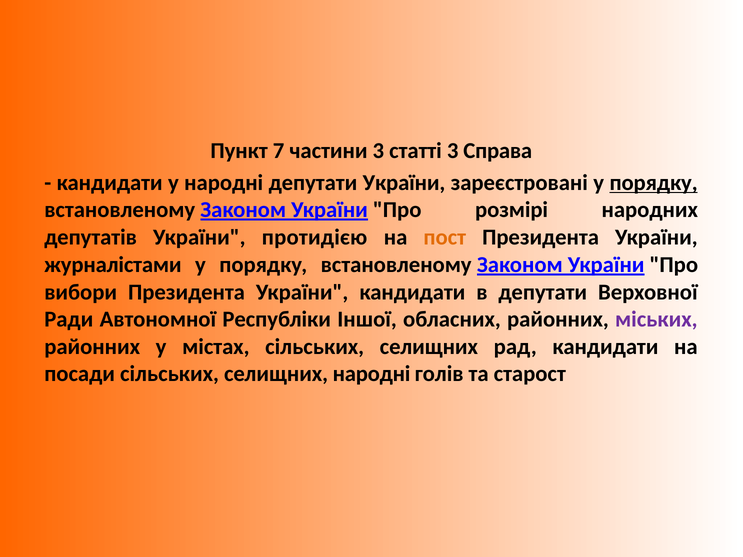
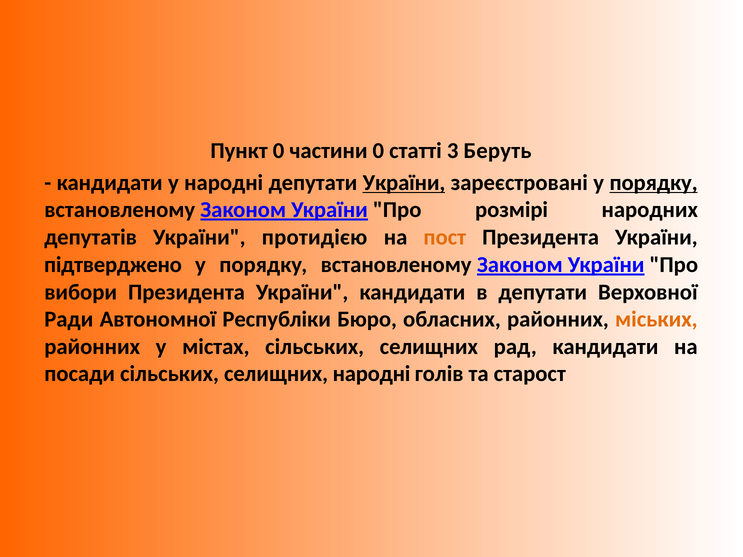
Пункт 7: 7 -> 0 (279, 151)
частини 3: 3 -> 0 (378, 151)
Справа: Справа -> Беруть (498, 151)
України underline: none -> present (404, 183)
журналістами: журналістами -> підтверджено (113, 265)
Іншої: Іншої -> Бюро (367, 320)
міських colour: purple -> orange (656, 320)
